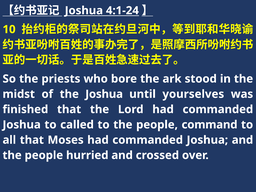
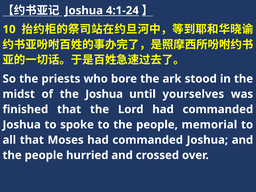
called: called -> spoke (77, 125)
command: command -> memorial (209, 125)
